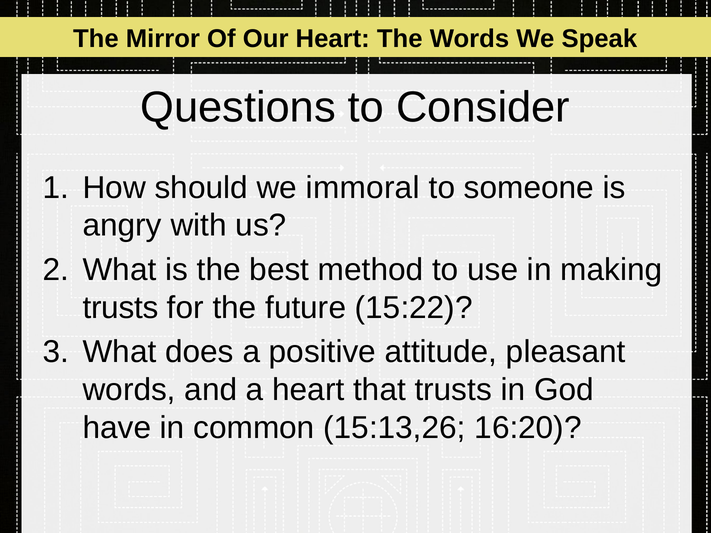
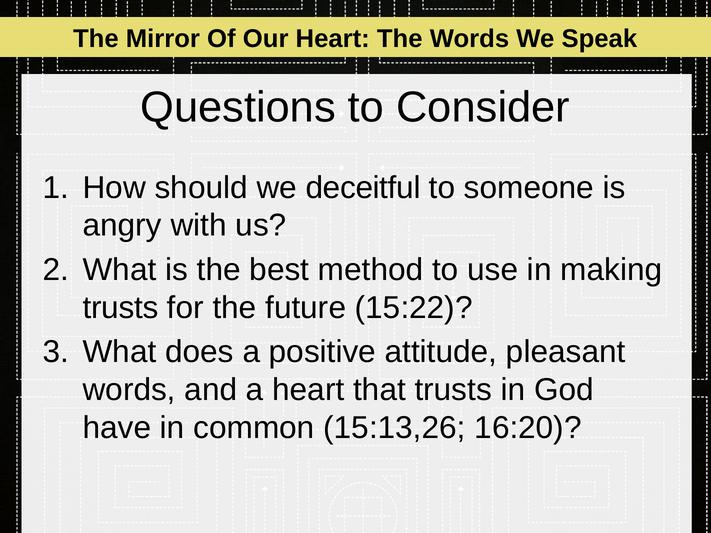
immoral: immoral -> deceitful (363, 188)
